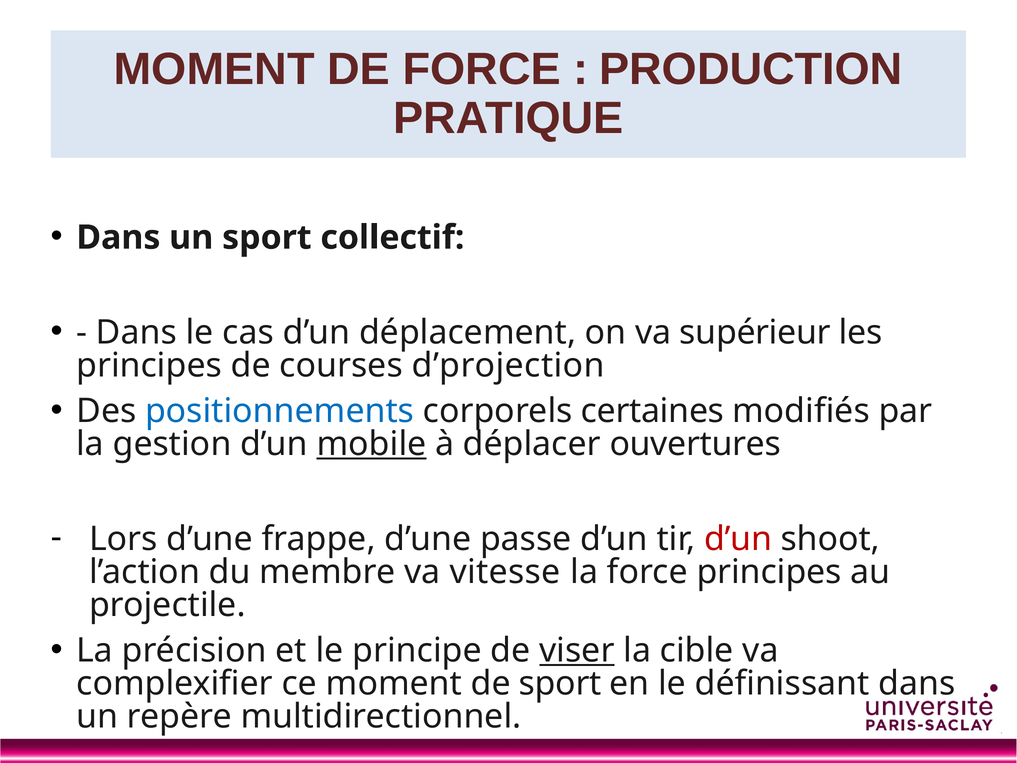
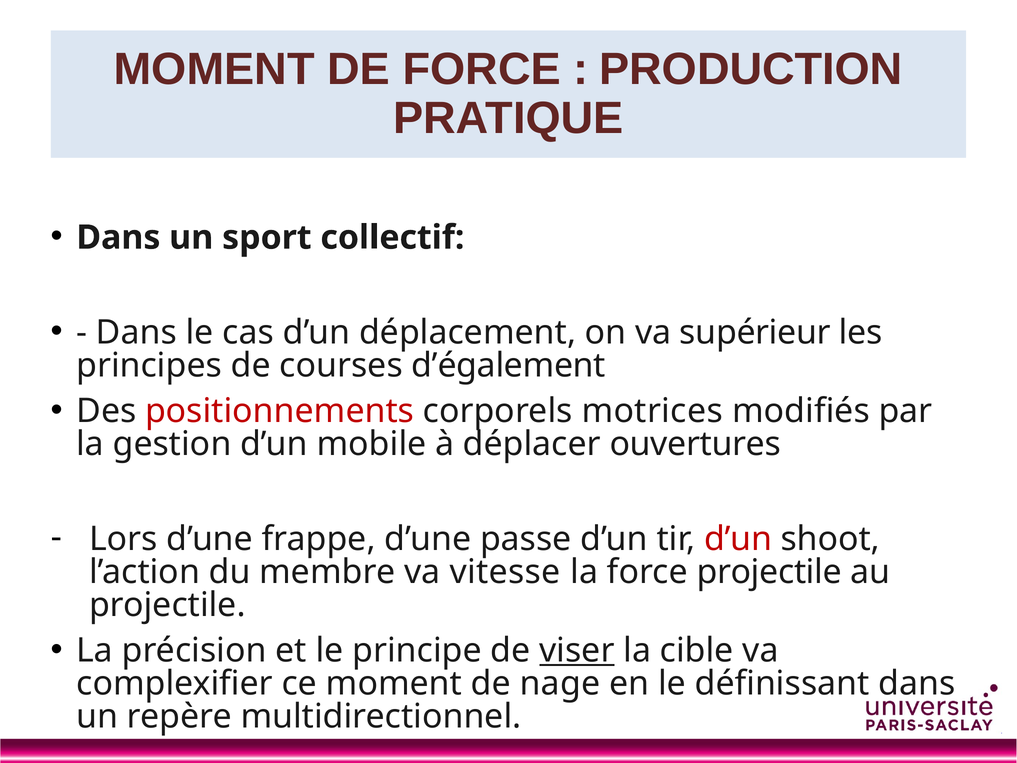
d’projection: d’projection -> d’également (509, 365)
positionnements colour: blue -> red (280, 411)
certaines: certaines -> motrices (652, 411)
mobile underline: present -> none (372, 444)
force principes: principes -> projectile (769, 572)
de sport: sport -> nage (560, 683)
